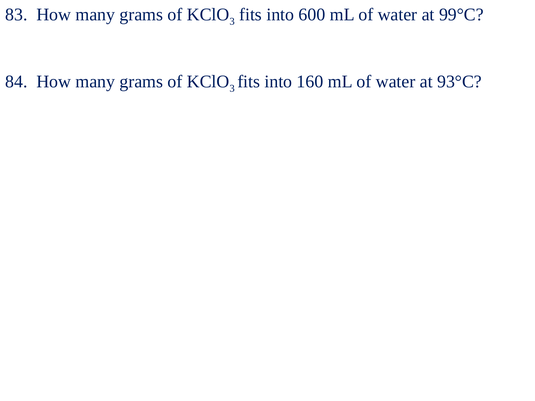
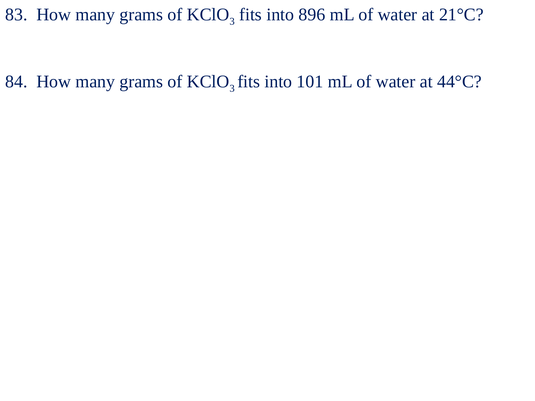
600: 600 -> 896 (312, 15)
99°C: 99°C -> 21°C (461, 15)
160: 160 -> 101 (310, 82)
93°C: 93°C -> 44°C (459, 82)
